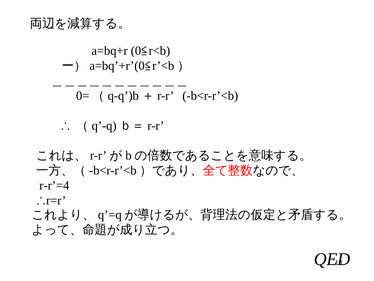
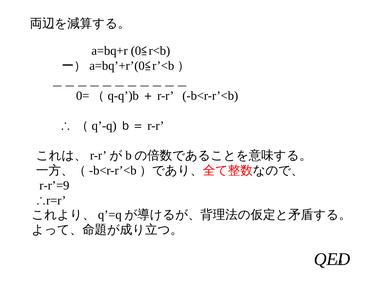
r-r’=4: r-r’=4 -> r-r’=9 (54, 185)
